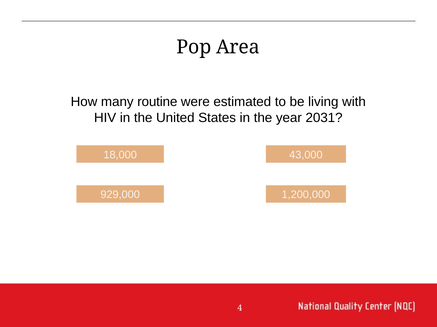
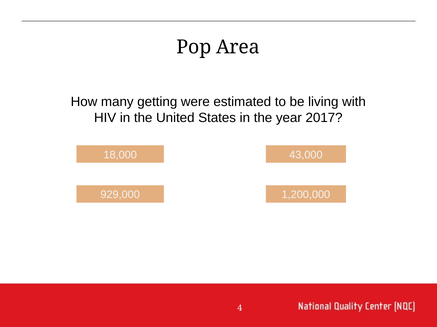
routine: routine -> getting (157, 102)
2031: 2031 -> 2017 (324, 118)
